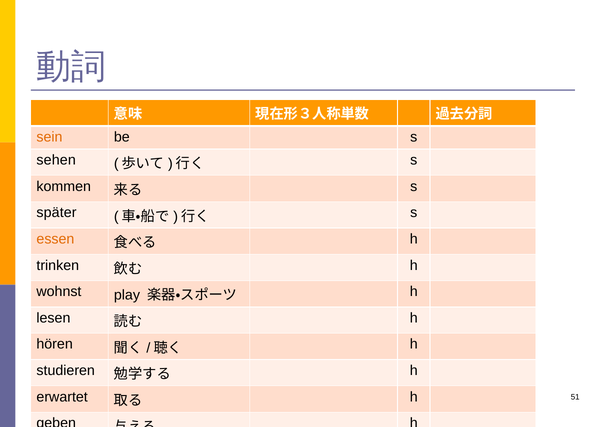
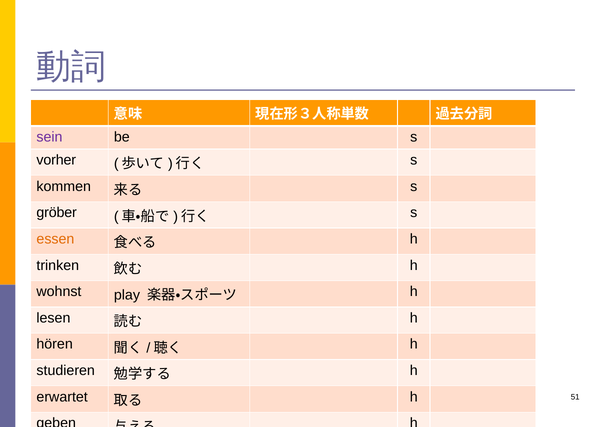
sein colour: orange -> purple (49, 137)
sehen: sehen -> vorher (56, 160)
später: später -> gröber (57, 212)
